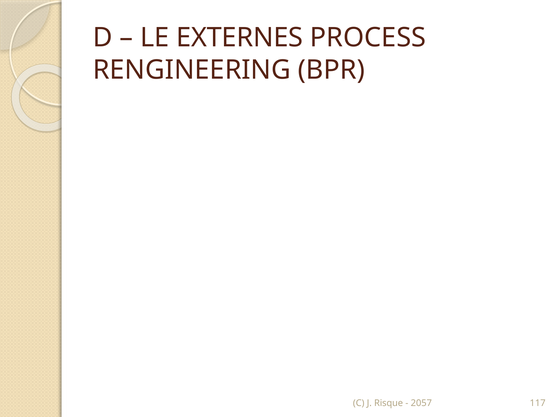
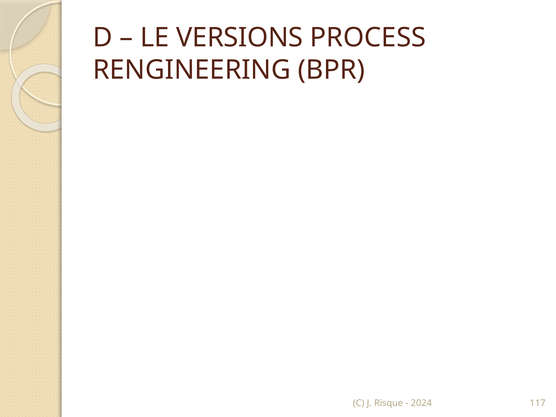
EXTERNES: EXTERNES -> VERSIONS (240, 38)
2057: 2057 -> 2024 (421, 403)
